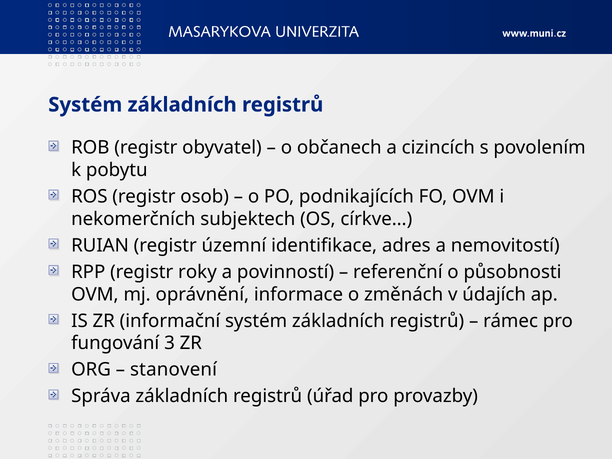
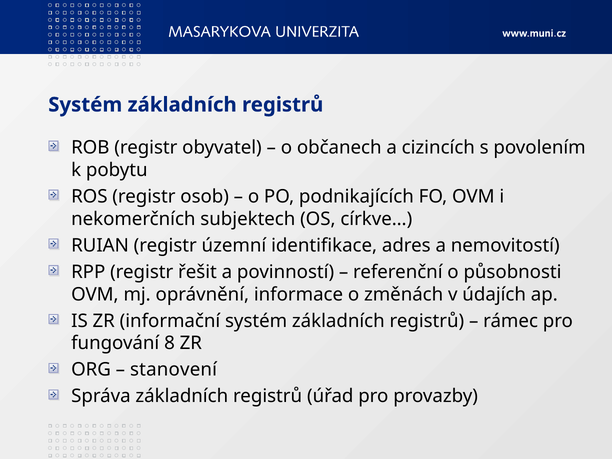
roky: roky -> řešit (197, 272)
3: 3 -> 8 (170, 343)
